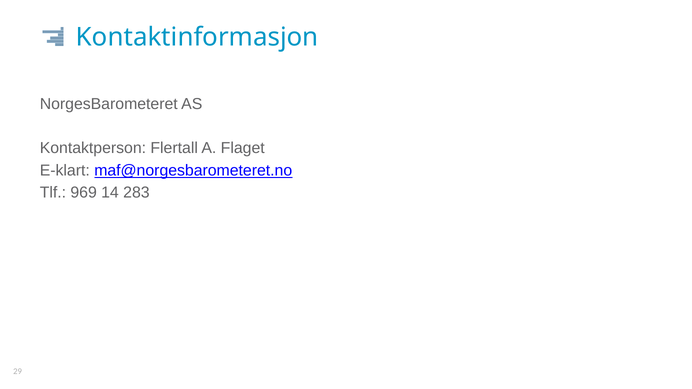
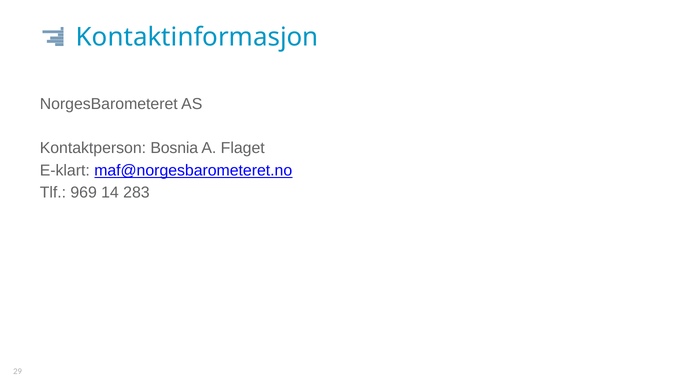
Flertall: Flertall -> Bosnia (174, 148)
